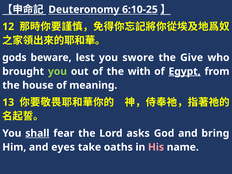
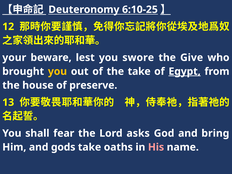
gods: gods -> your (14, 58)
you colour: light green -> yellow (57, 71)
the with: with -> take (139, 71)
meaning: meaning -> preserve (93, 85)
shall underline: present -> none (37, 133)
eyes: eyes -> gods (63, 147)
